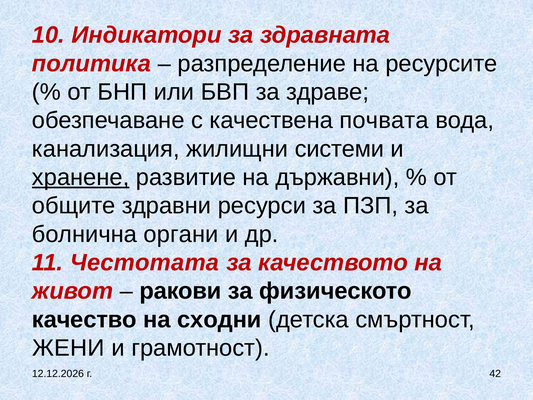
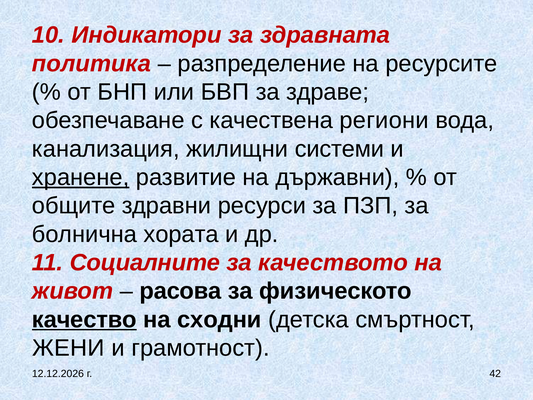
почвата: почвата -> региони (384, 120)
органи: органи -> хората (181, 234)
Честотата: Честотата -> Социалните (145, 263)
ракови: ракови -> расова (180, 291)
качество underline: none -> present (84, 319)
